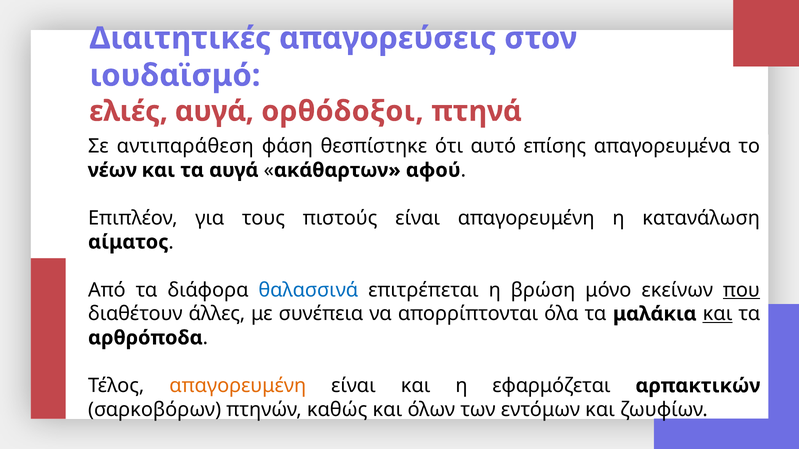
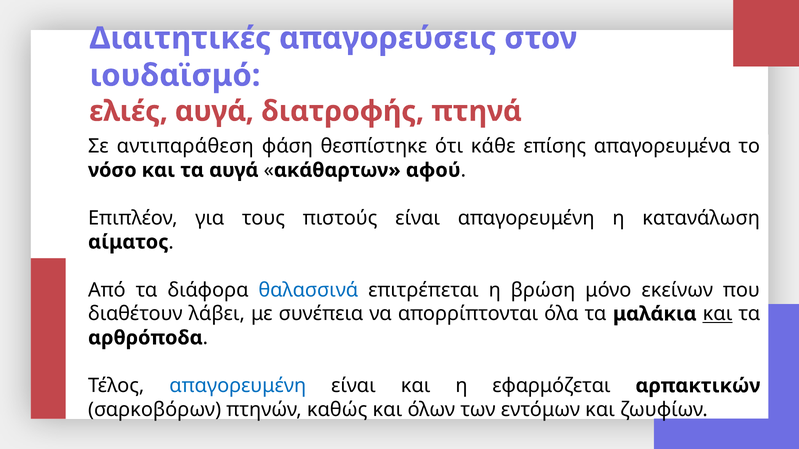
ορθόδοξοι: ορθόδοξοι -> διατροφής (343, 111)
αυτό: αυτό -> κάθε (493, 146)
νέων: νέων -> νόσο (112, 170)
που underline: present -> none (741, 290)
άλλες: άλλες -> λάβει (217, 314)
απαγορευμένη colour: orange -> blue (238, 386)
